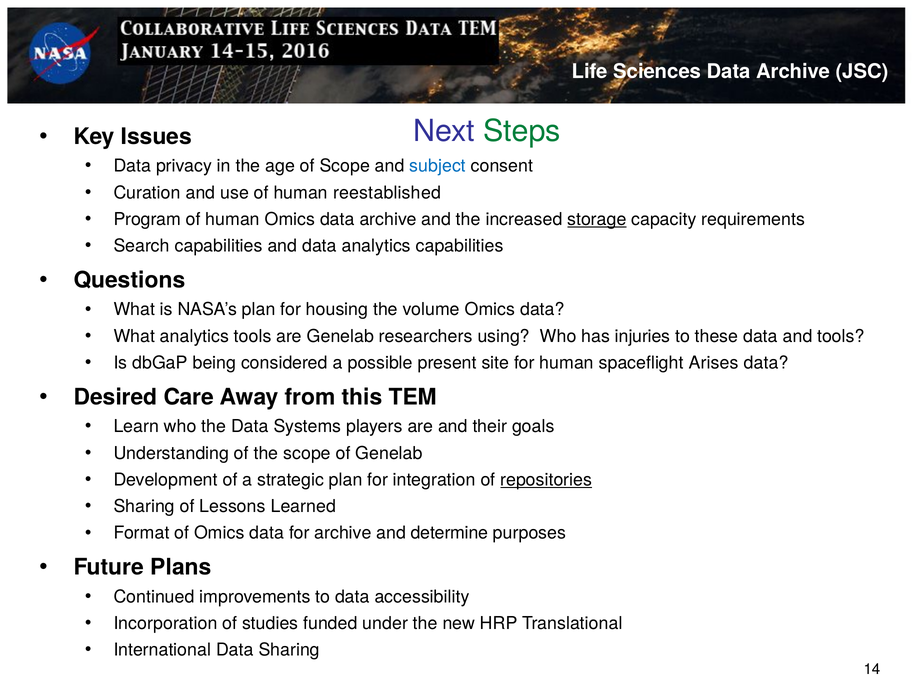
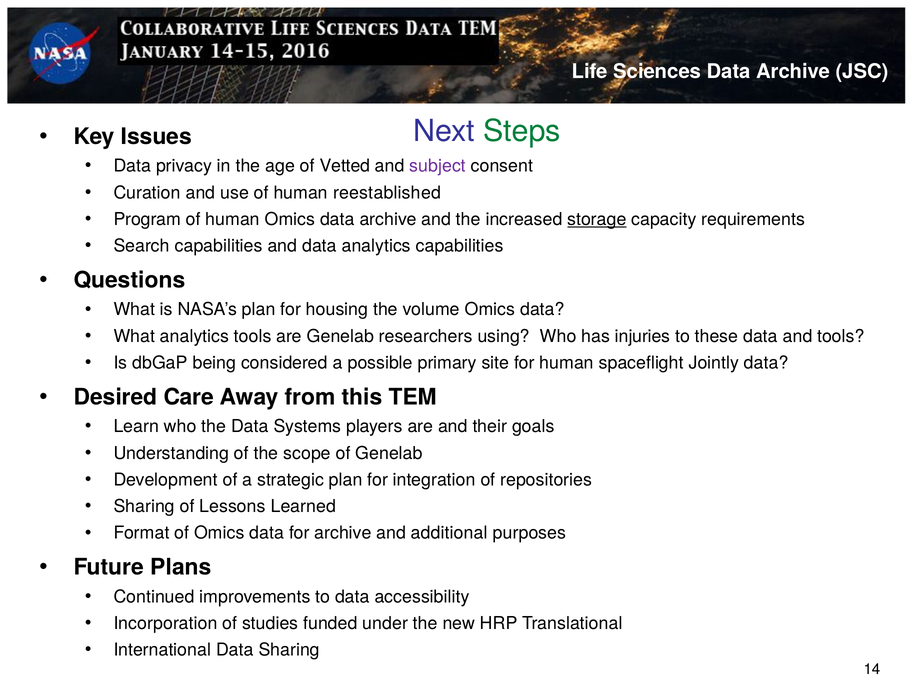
of Scope: Scope -> Vetted (345, 166)
subject colour: blue -> purple (438, 166)
present: present -> primary (447, 363)
Arises: Arises -> Jointly (714, 363)
repositories underline: present -> none (546, 480)
determine: determine -> additional (449, 533)
